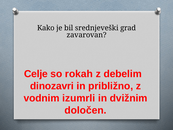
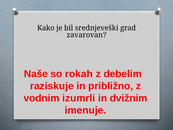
Celje: Celje -> Naše (36, 74)
dinozavri: dinozavri -> raziskuje (52, 86)
določen: določen -> imenuje (85, 110)
